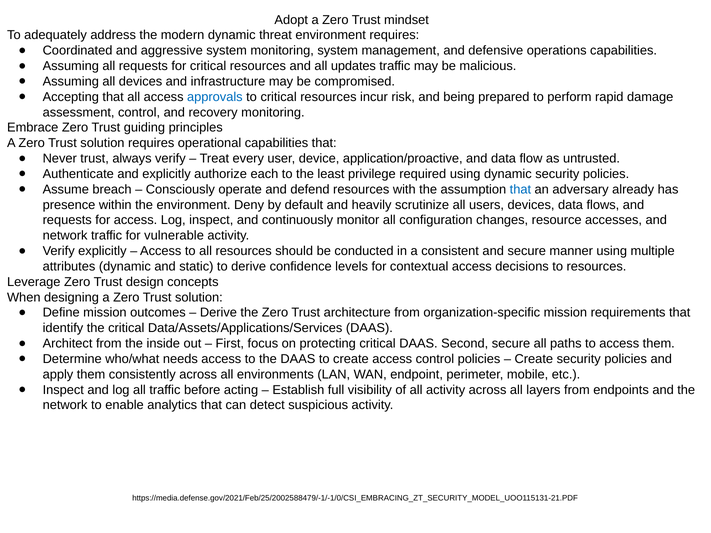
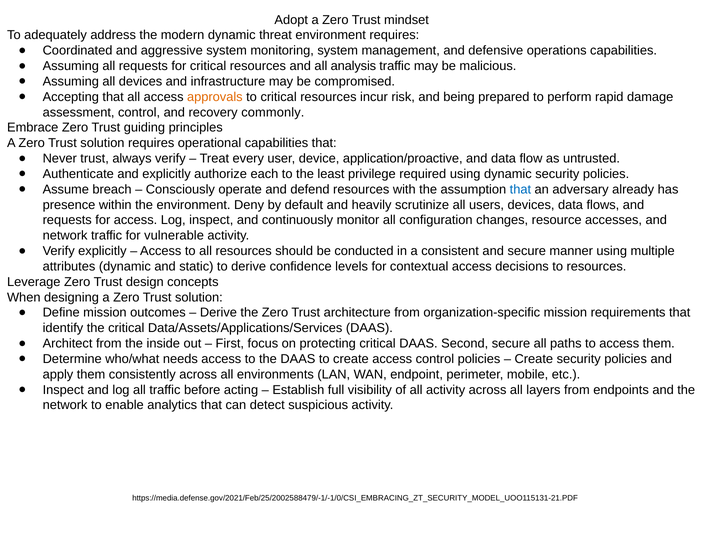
updates: updates -> analysis (353, 66)
approvals colour: blue -> orange (215, 97)
recovery monitoring: monitoring -> commonly (273, 112)
